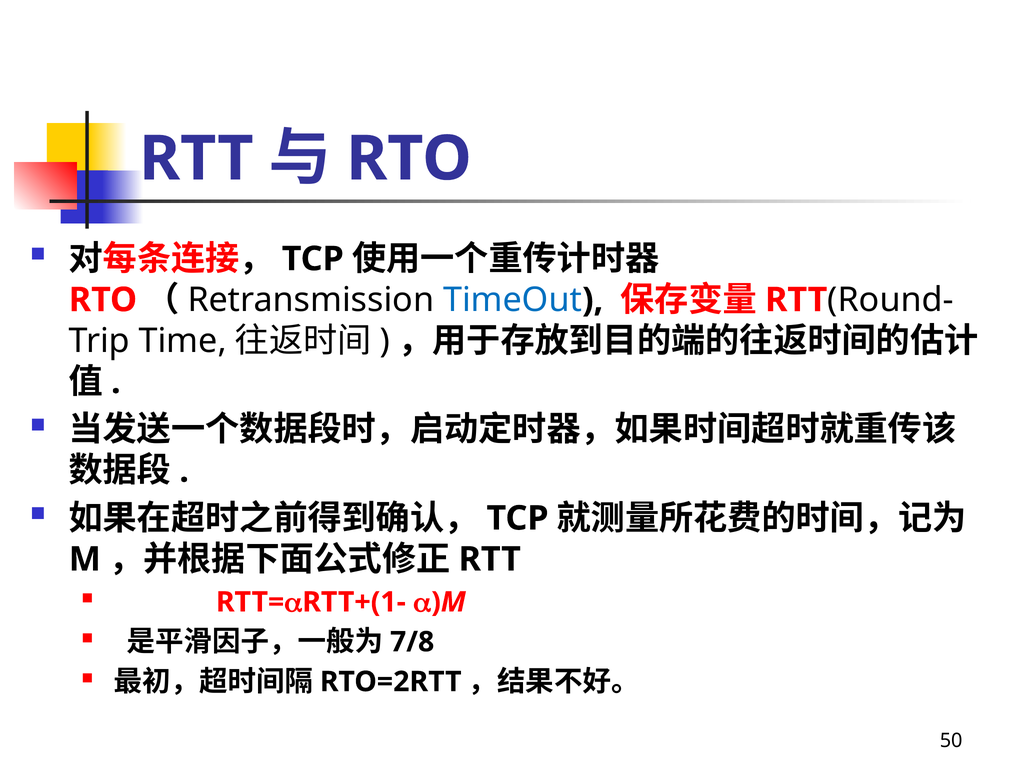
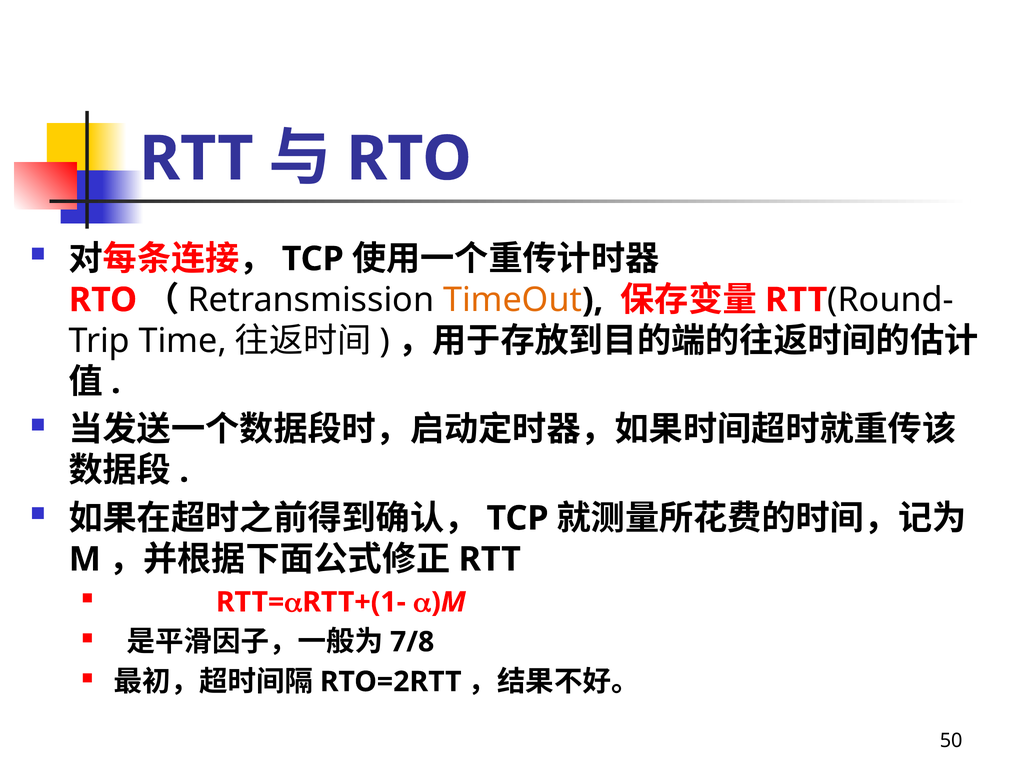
TimeOut colour: blue -> orange (513, 300)
